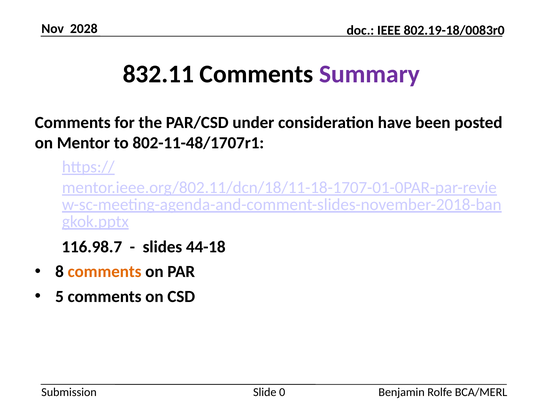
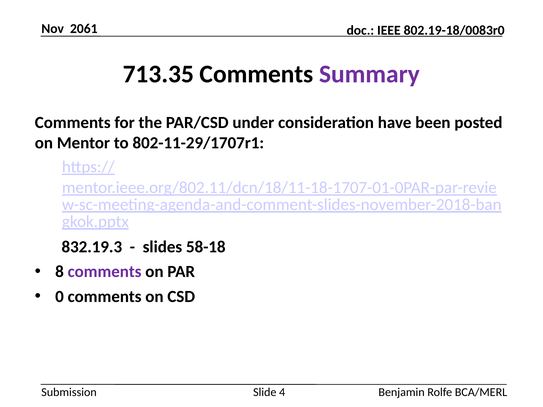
2028: 2028 -> 2061 (84, 29)
832.11: 832.11 -> 713.35 (158, 74)
802-11-48/1707r1: 802-11-48/1707r1 -> 802-11-29/1707r1 (198, 143)
116.98.7: 116.98.7 -> 832.19.3 (92, 247)
44-18: 44-18 -> 58-18 (206, 247)
comments colour: orange -> purple (105, 272)
5: 5 -> 0 (59, 297)
0: 0 -> 4 (282, 393)
